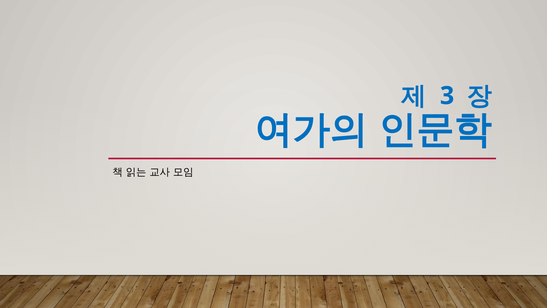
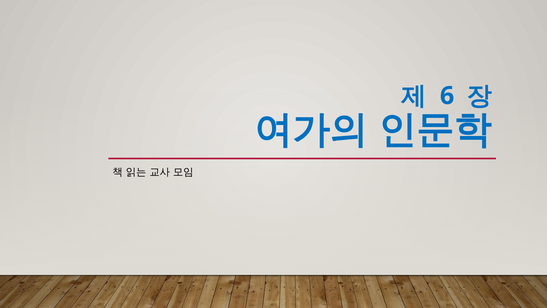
3: 3 -> 6 (447, 96)
